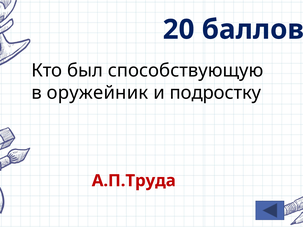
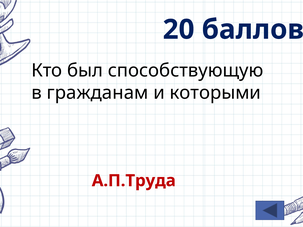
оружейник: оружейник -> гражданам (98, 93)
подростку: подростку -> которыми (215, 93)
